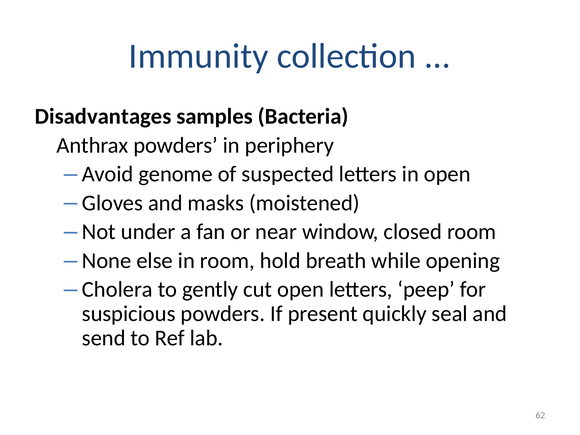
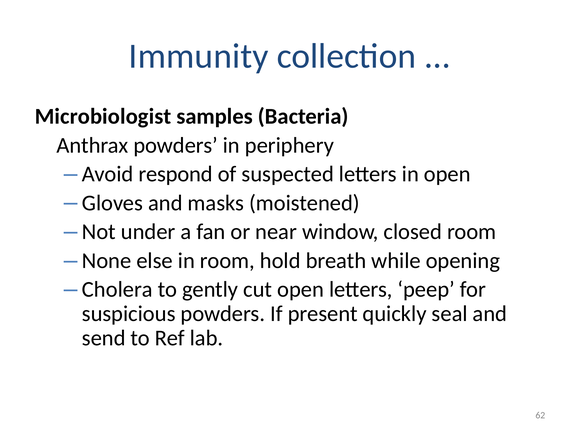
Disadvantages: Disadvantages -> Microbiologist (103, 116)
genome: genome -> respond (176, 174)
